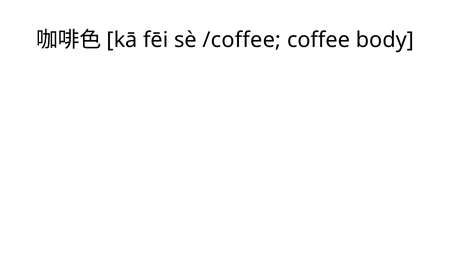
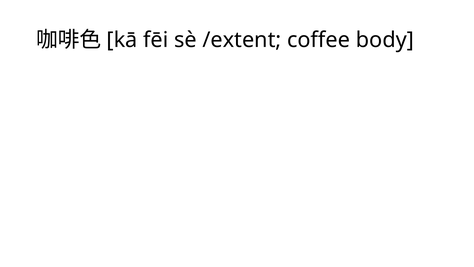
/coffee: /coffee -> /extent (242, 40)
